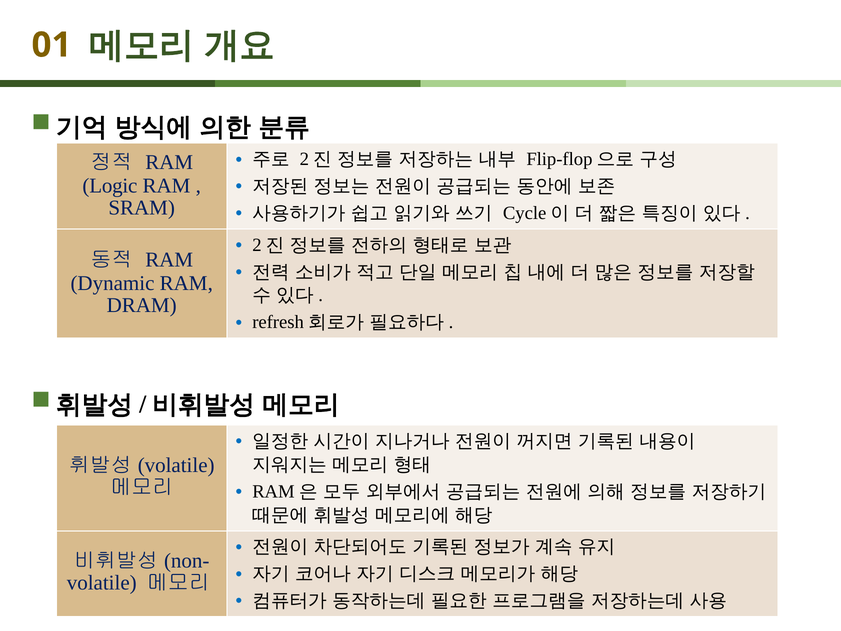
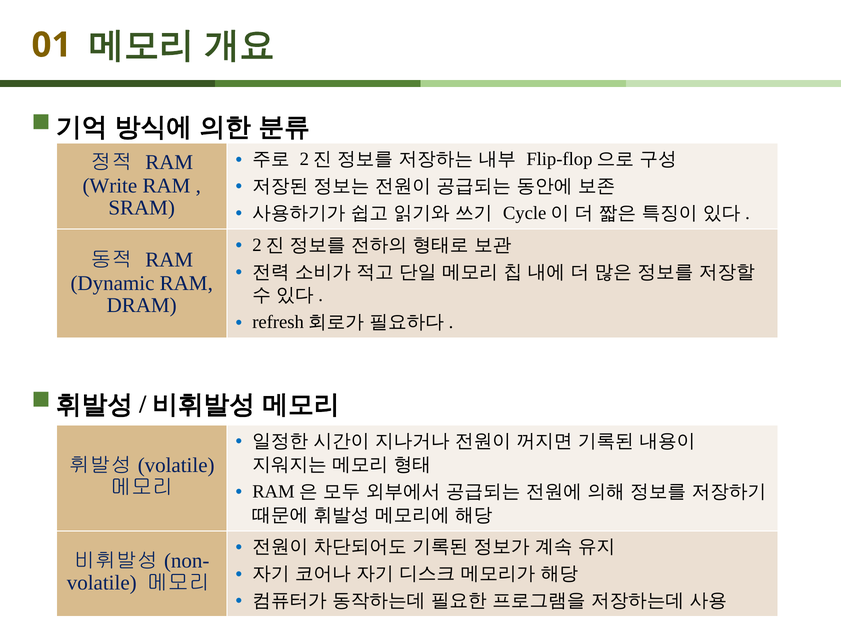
Logic: Logic -> Write (110, 186)
